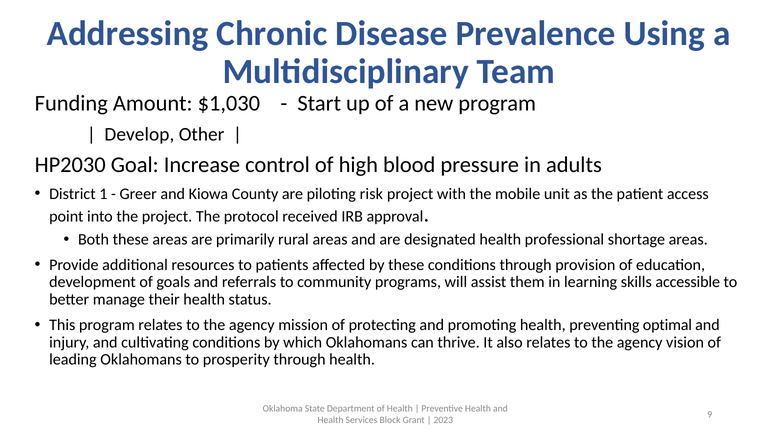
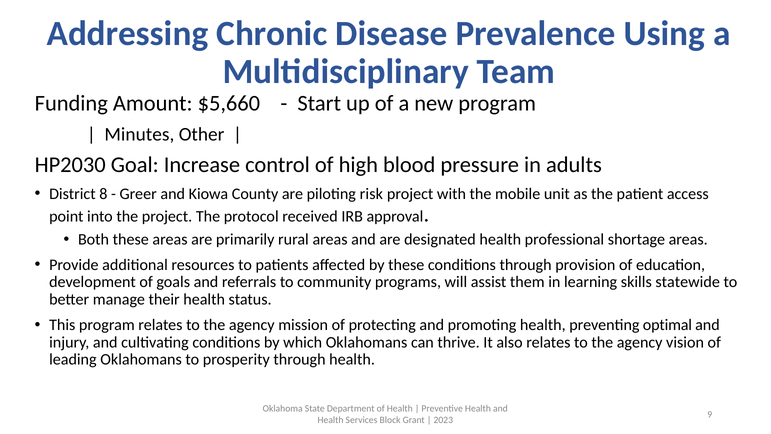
$1,030: $1,030 -> $5,660 (229, 103)
Develop: Develop -> Minutes (139, 134)
1: 1 -> 8 (103, 194)
accessible: accessible -> statewide (688, 282)
